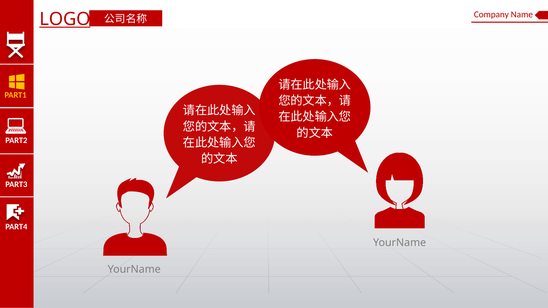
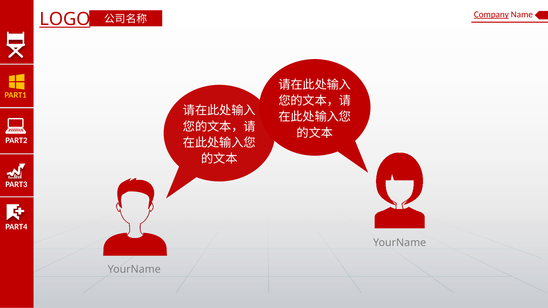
Company underline: none -> present (491, 14)
